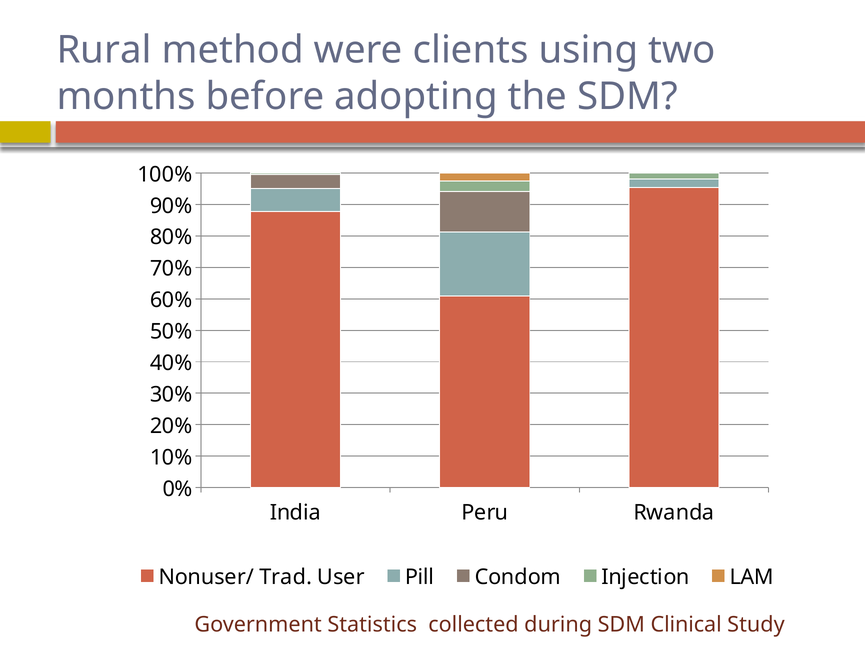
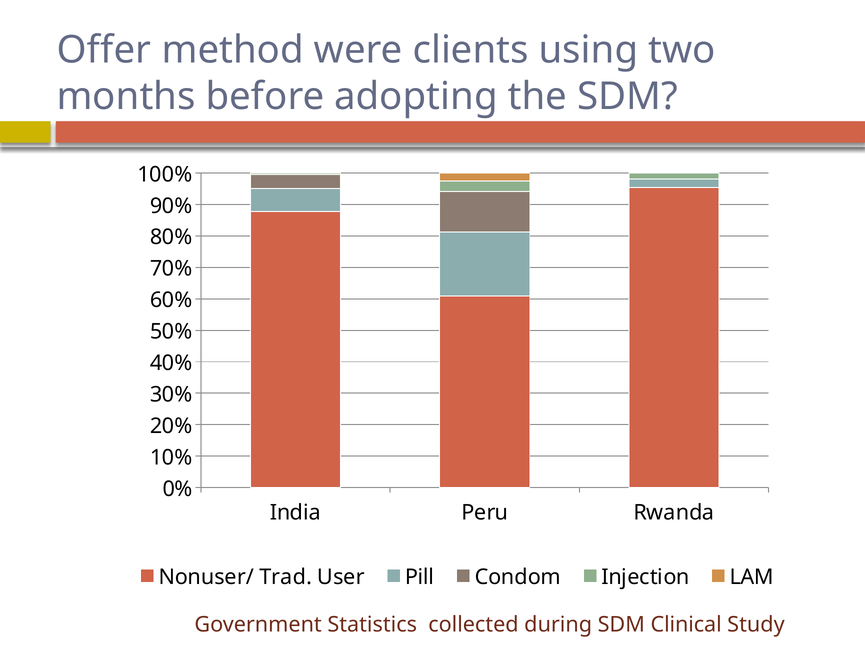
Rural: Rural -> Offer (104, 50)
